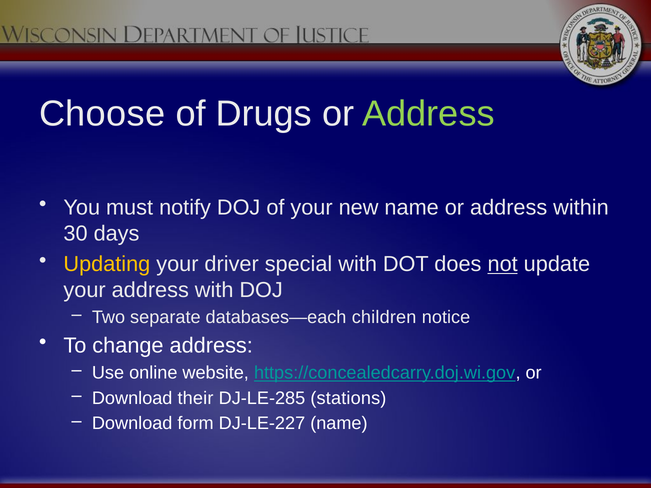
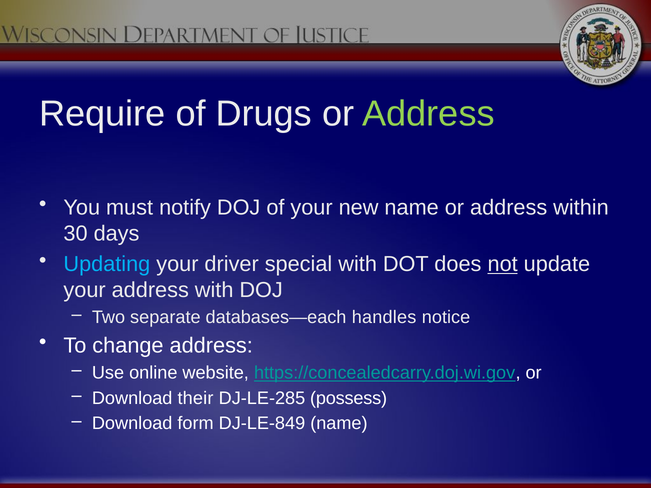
Choose: Choose -> Require (102, 114)
Updating colour: yellow -> light blue (107, 264)
children: children -> handles (384, 317)
stations: stations -> possess (349, 398)
DJ-LE-227: DJ-LE-227 -> DJ-LE-849 (262, 424)
